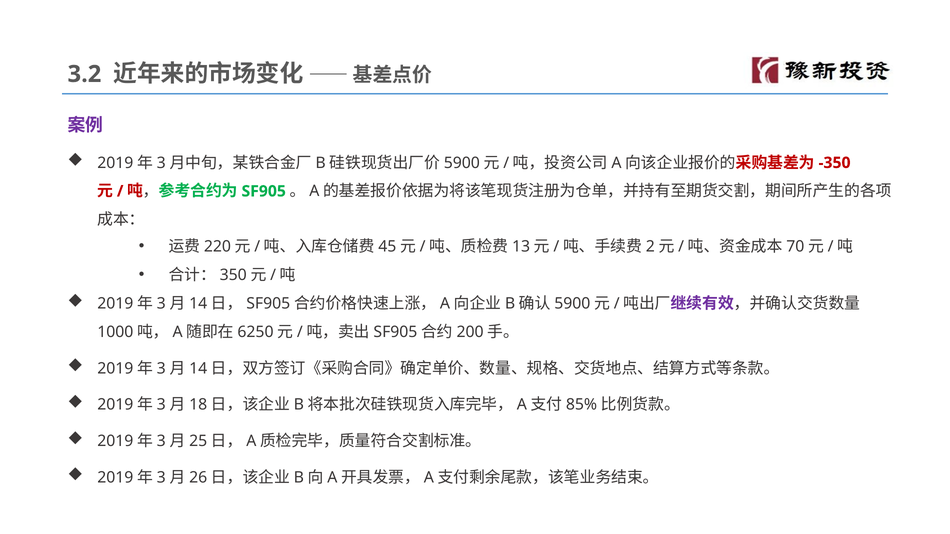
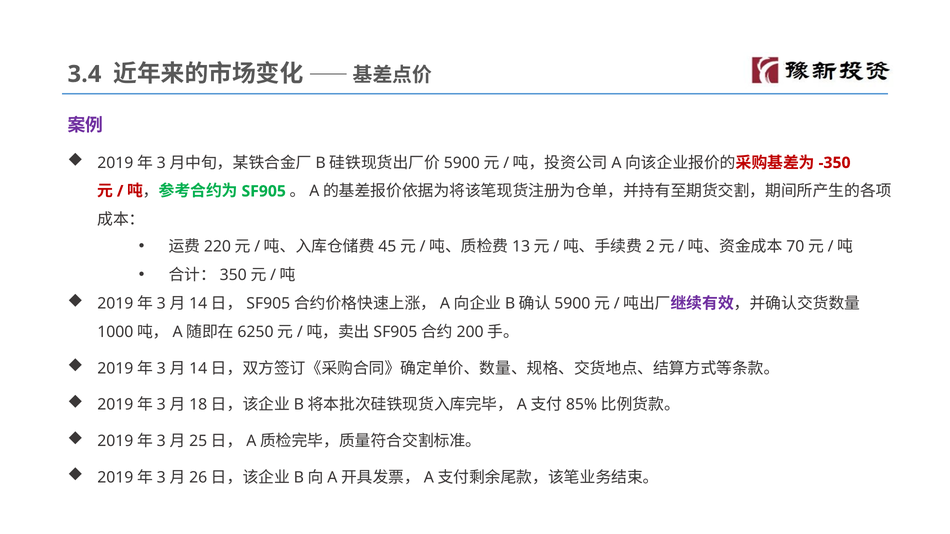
3.2: 3.2 -> 3.4 (84, 74)
